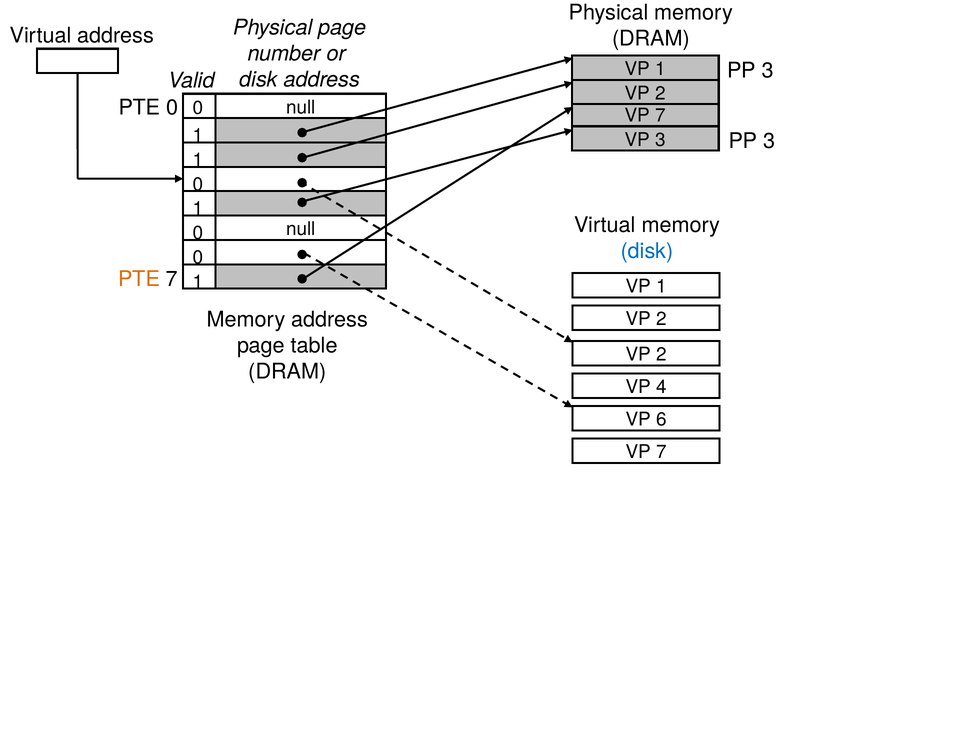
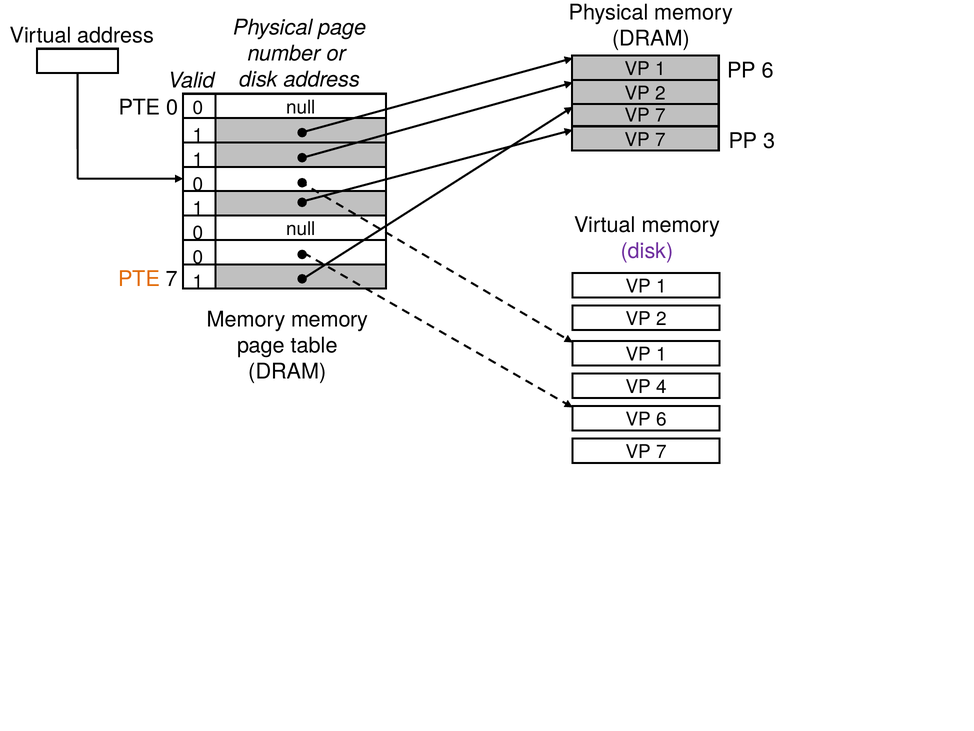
3: 3 -> 6 (768, 71)
3: 3 -> 7 (661, 140)
disk colour: blue -> purple (647, 251)
Memory address: address -> memory (330, 320)
2: 2 -> 1 (661, 354)
